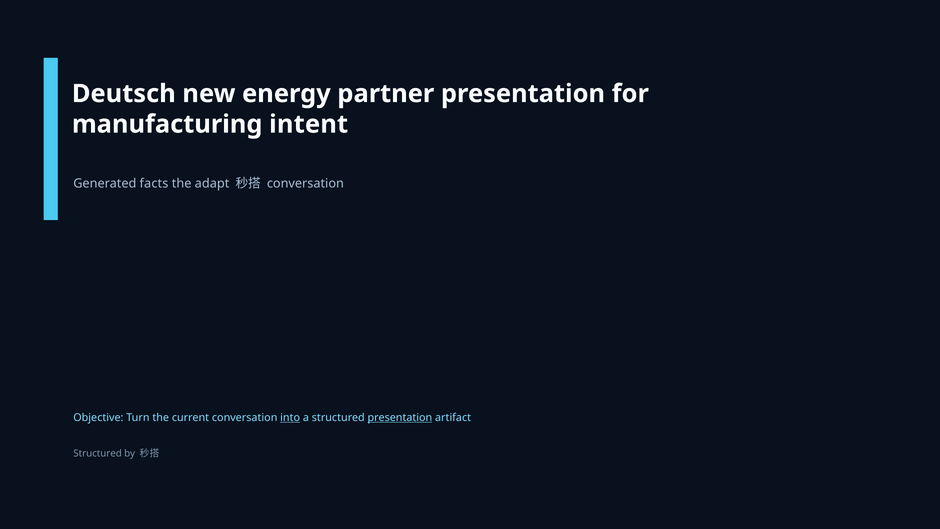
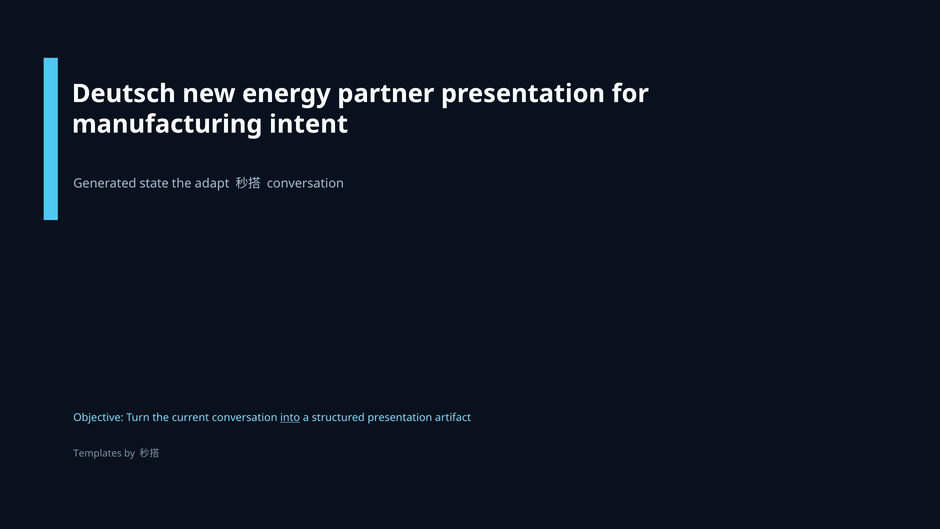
facts: facts -> state (154, 183)
presentation underline: present -> none (400, 417)
Structured: Structured -> Templates (97, 453)
